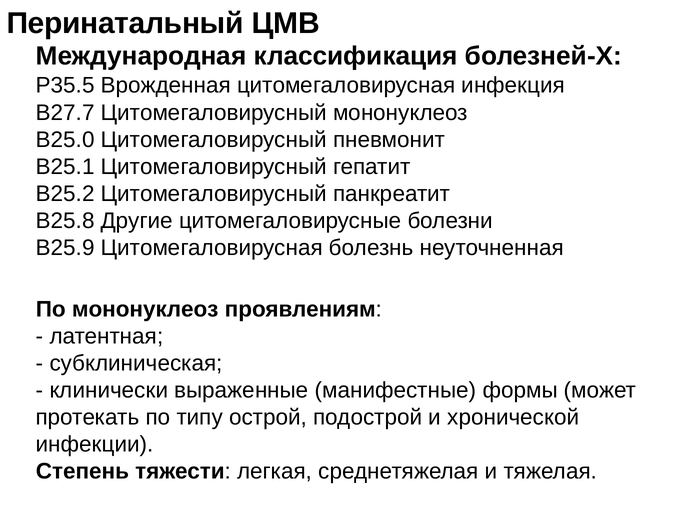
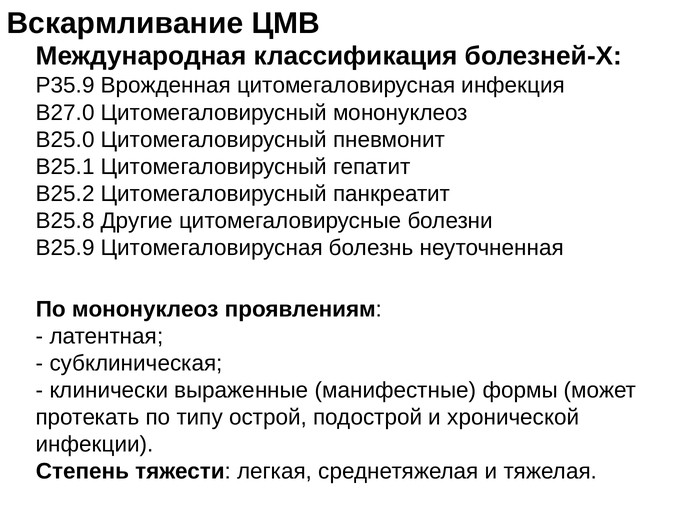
Перинатальный: Перинатальный -> Вскармливание (125, 23)
P35.5: P35.5 -> P35.9 (65, 85)
B27.7: B27.7 -> B27.0 (65, 112)
